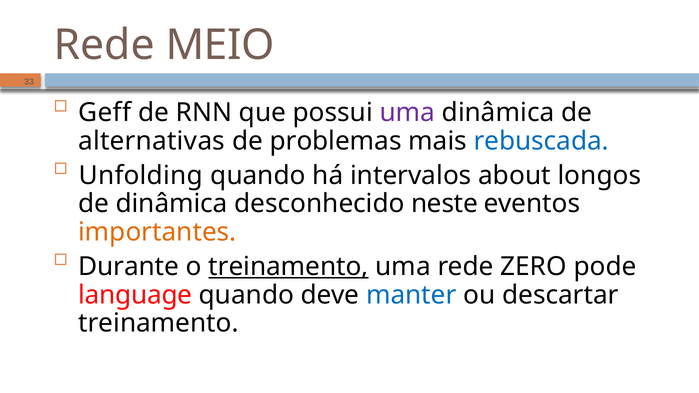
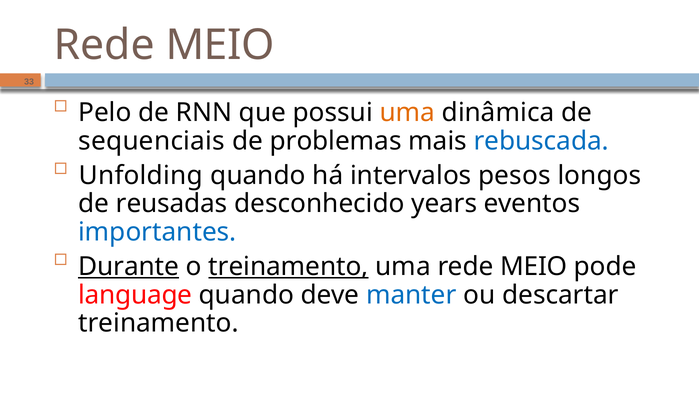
Geff: Geff -> Pelo (105, 113)
uma colour: purple -> orange (407, 113)
alternativas: alternativas -> sequenciais (152, 141)
about: about -> pesos (514, 176)
de dinâmica: dinâmica -> reusadas (172, 204)
neste: neste -> years (444, 204)
importantes colour: orange -> blue (157, 232)
Durante underline: none -> present (129, 267)
uma rede ZERO: ZERO -> MEIO (534, 267)
